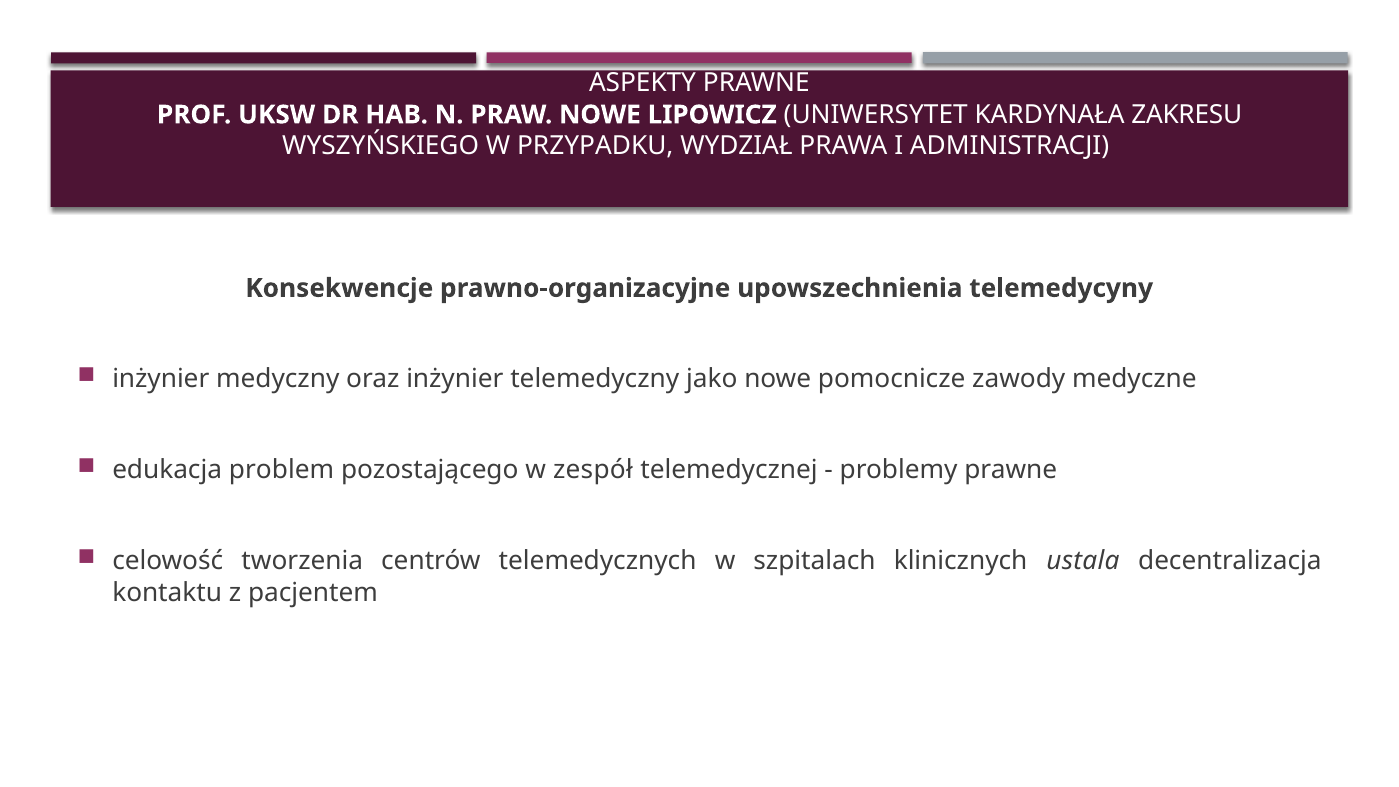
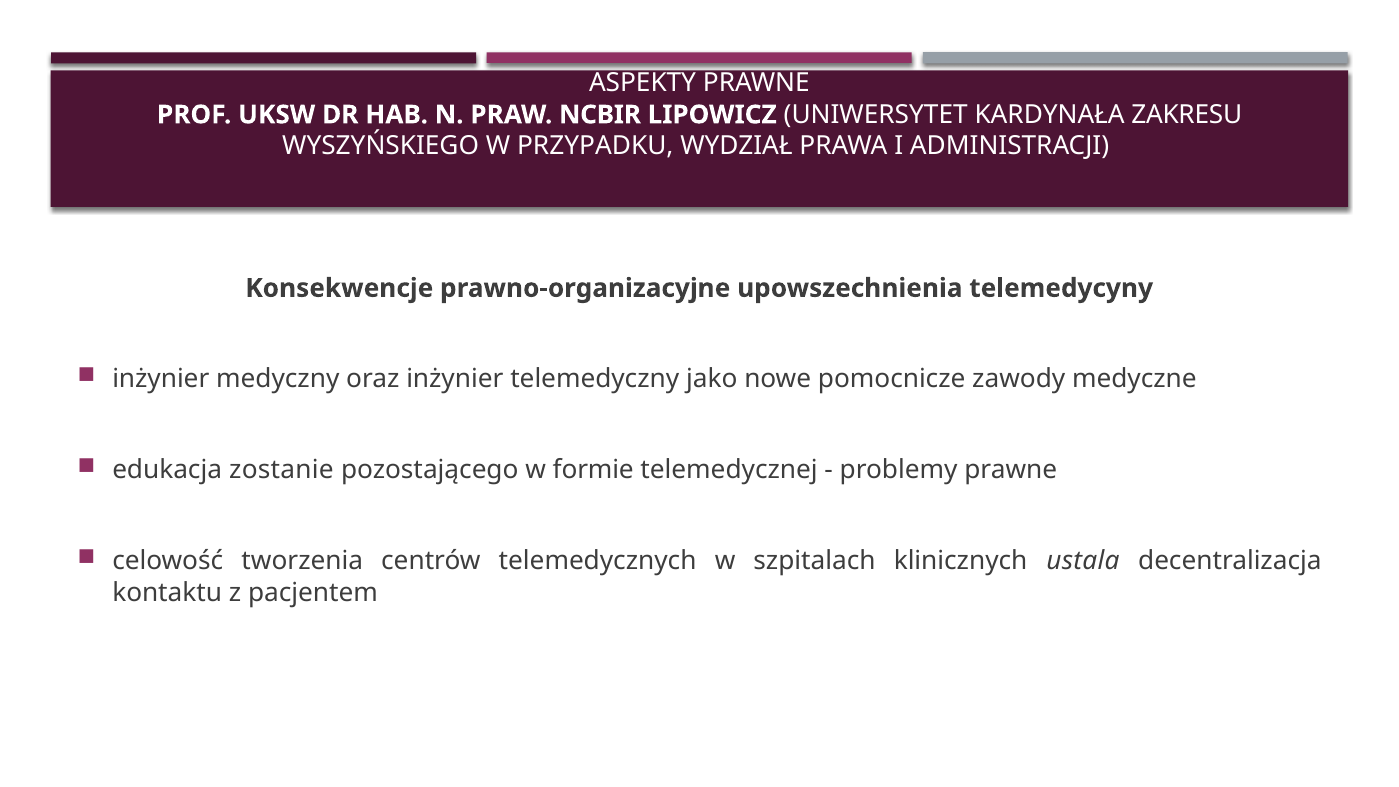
PRAW NOWE: NOWE -> NCBIR (600, 115)
problem: problem -> zostanie (281, 470)
zespół: zespół -> formie (593, 470)
